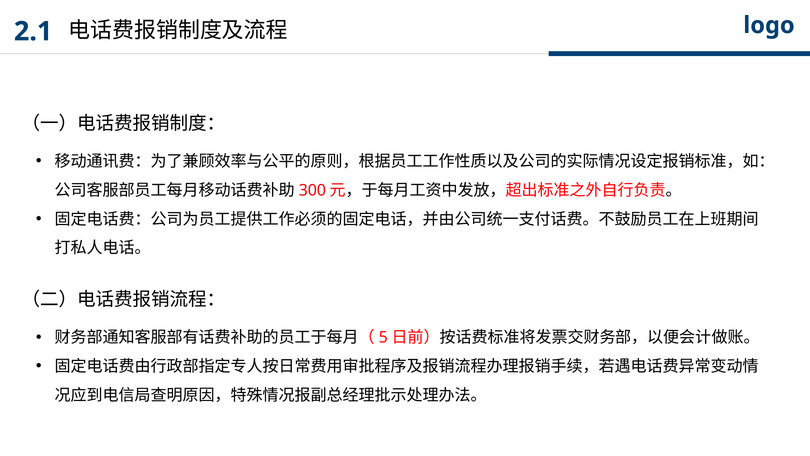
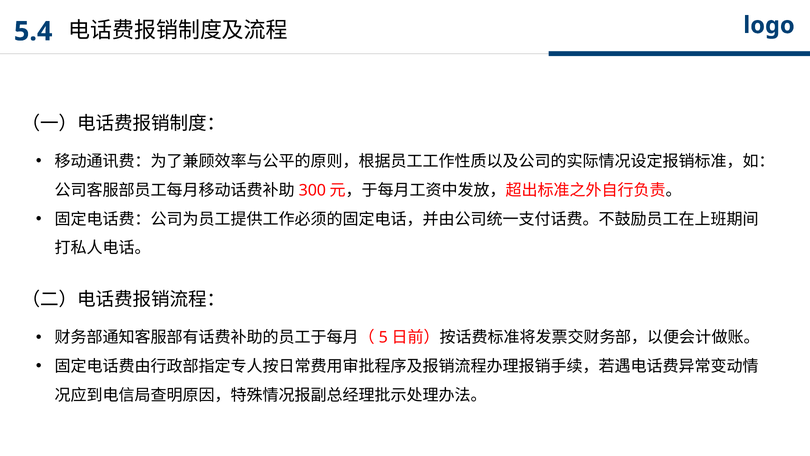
2.1: 2.1 -> 5.4 (33, 31)
